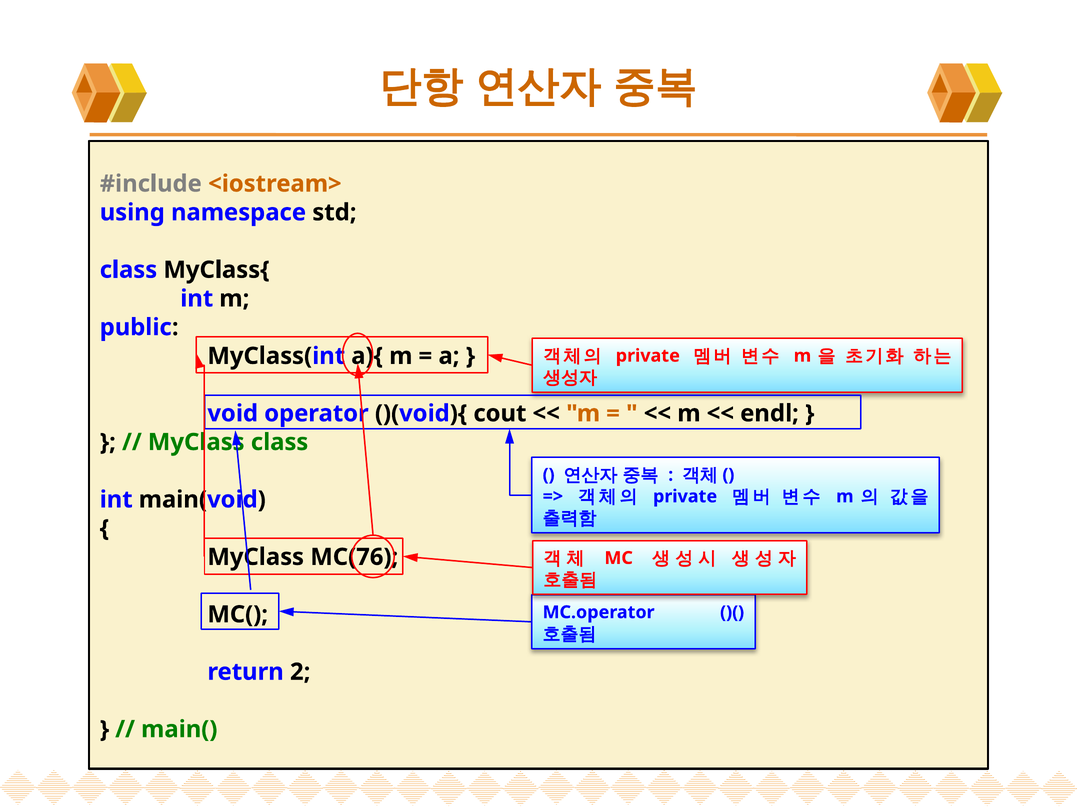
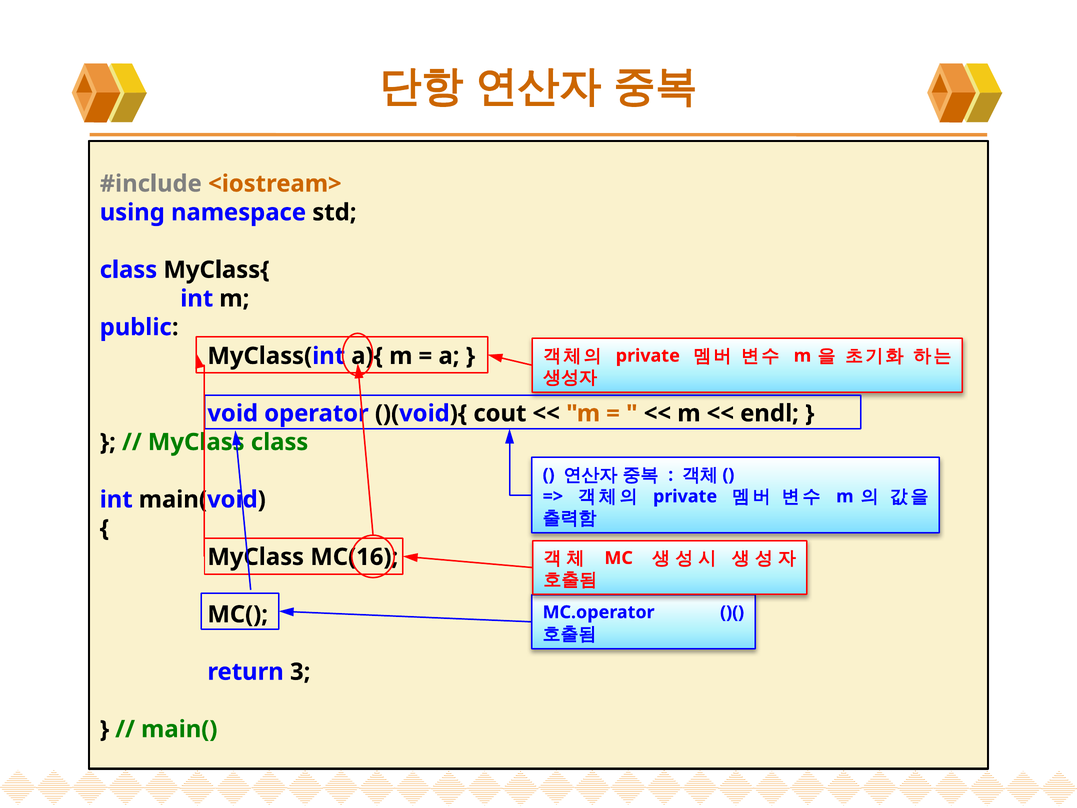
MC(76: MC(76 -> MC(16 (354, 557)
2: 2 -> 3 (300, 672)
